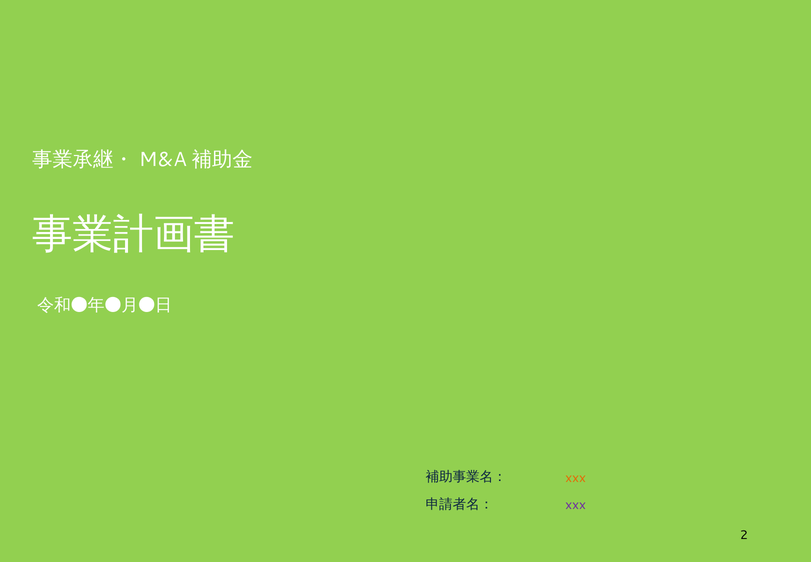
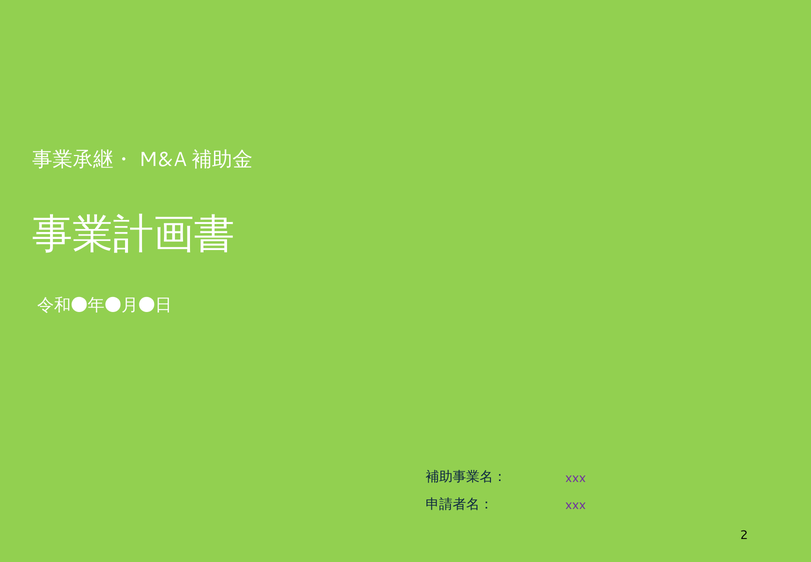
xxx colour: orange -> purple (576, 477)
